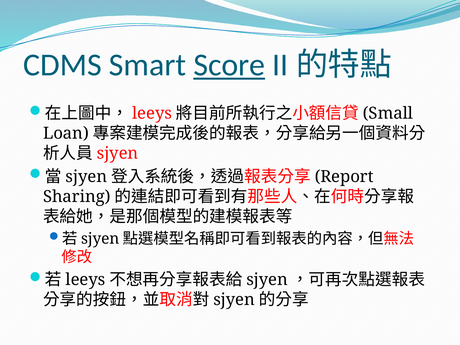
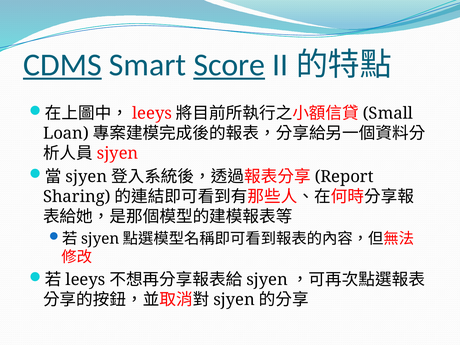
CDMS underline: none -> present (62, 65)
